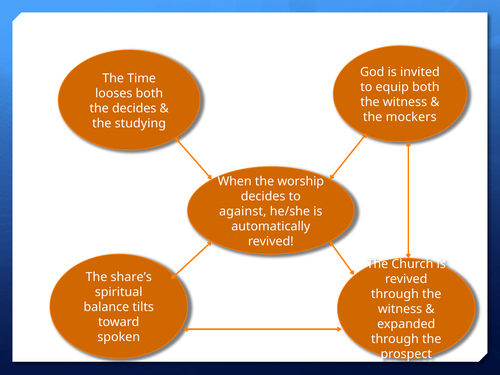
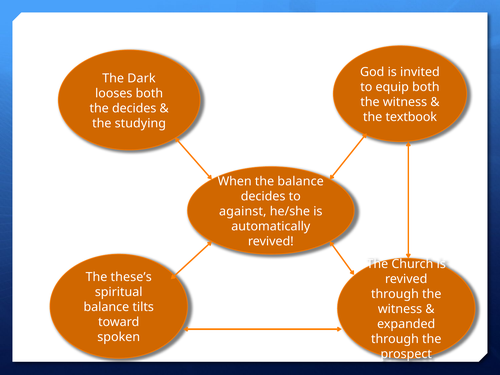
Time: Time -> Dark (141, 78)
mockers: mockers -> textbook (411, 117)
the worship: worship -> balance (301, 181)
share’s: share’s -> these’s (131, 277)
